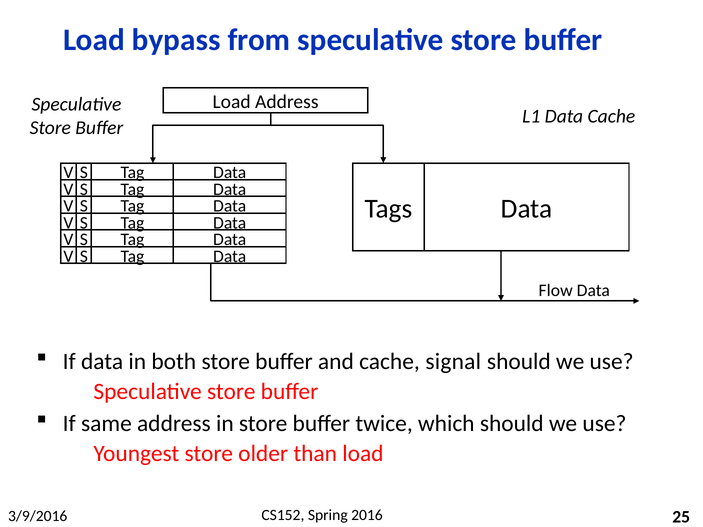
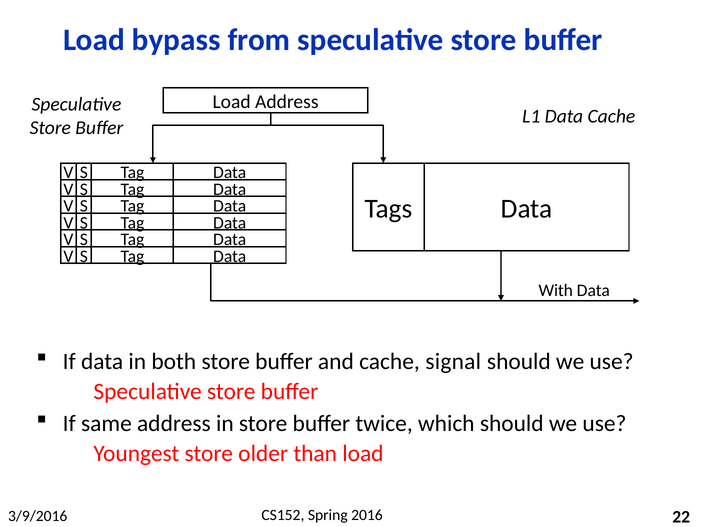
Flow: Flow -> With (556, 291)
25: 25 -> 22 (681, 517)
